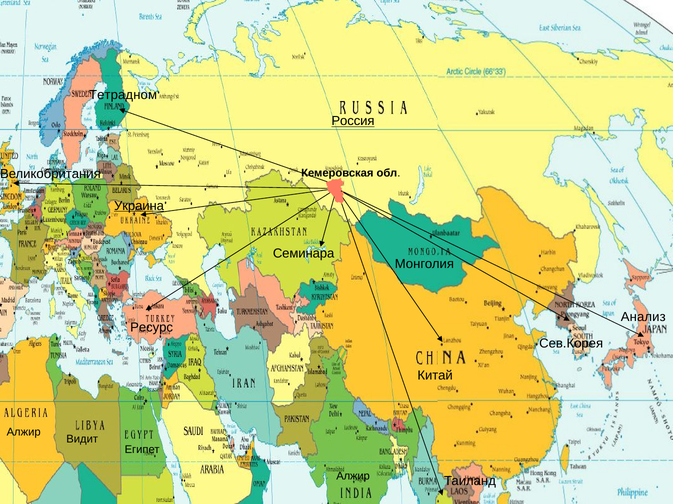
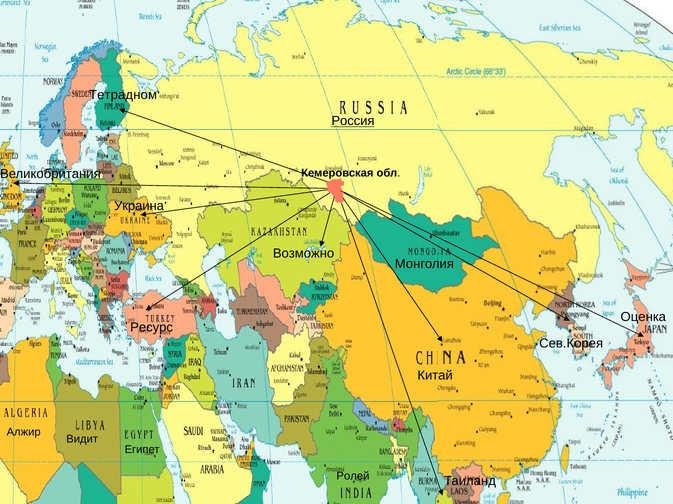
Украина underline: present -> none (139, 206)
Семинара: Семинара -> Возможно (304, 254)
Анализ: Анализ -> Оценка (643, 318)
Алжир: Алжир -> Ролей (353, 477)
